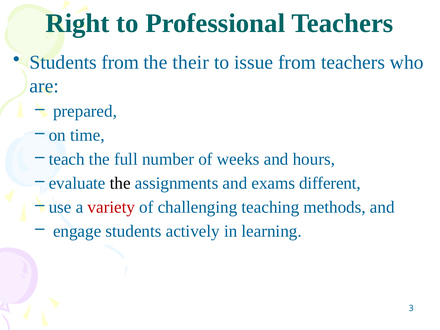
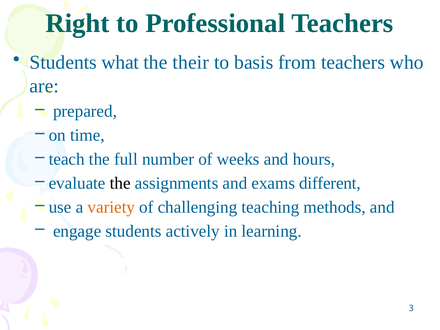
Students from: from -> what (120, 63)
issue: issue -> basis (254, 63)
variety colour: red -> orange (111, 207)
